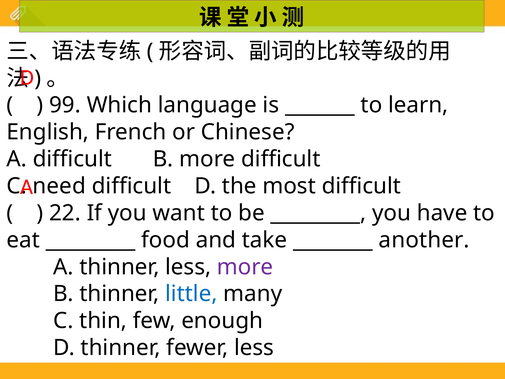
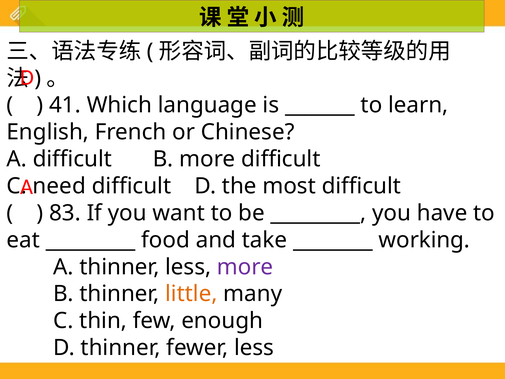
99: 99 -> 41 (65, 105)
22: 22 -> 83 (65, 213)
another: another -> working (424, 240)
little colour: blue -> orange (191, 294)
